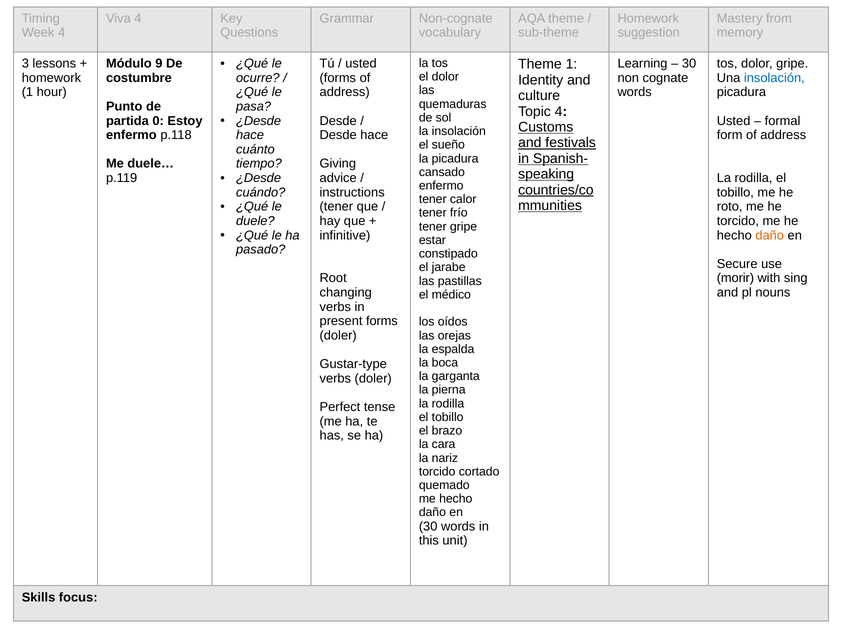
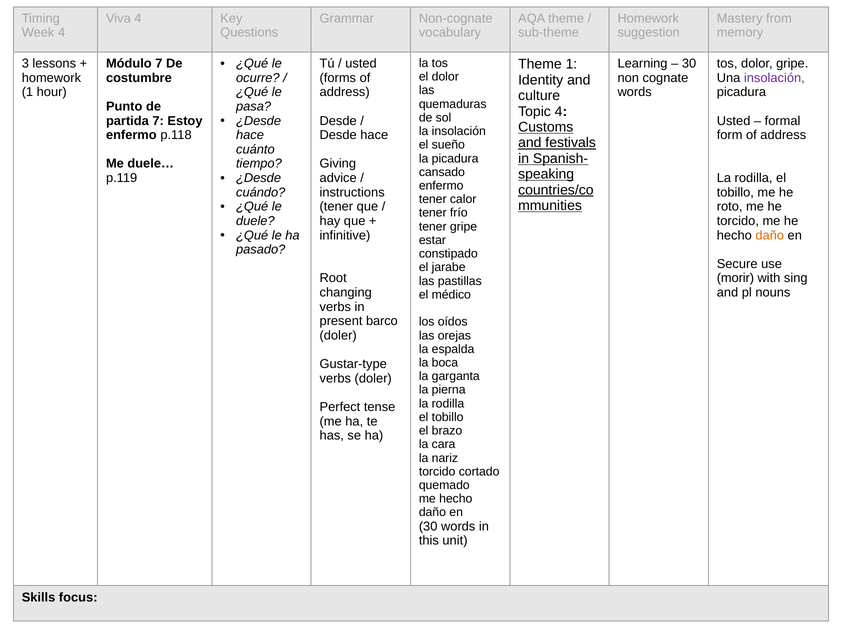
Módulo 9: 9 -> 7 (159, 64)
insolación colour: blue -> purple (774, 78)
partida 0: 0 -> 7 (158, 121)
present forms: forms -> barco (382, 321)
